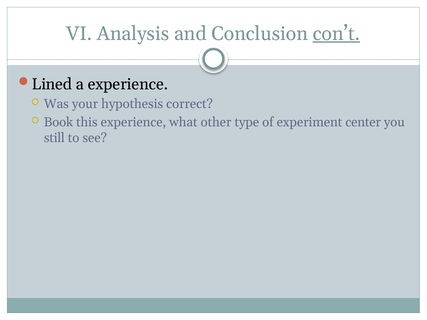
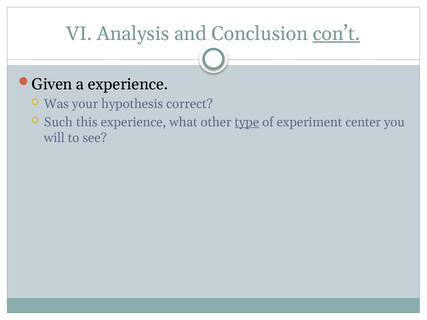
Lined: Lined -> Given (52, 84)
Book: Book -> Such (58, 122)
type underline: none -> present (247, 122)
still: still -> will (54, 138)
